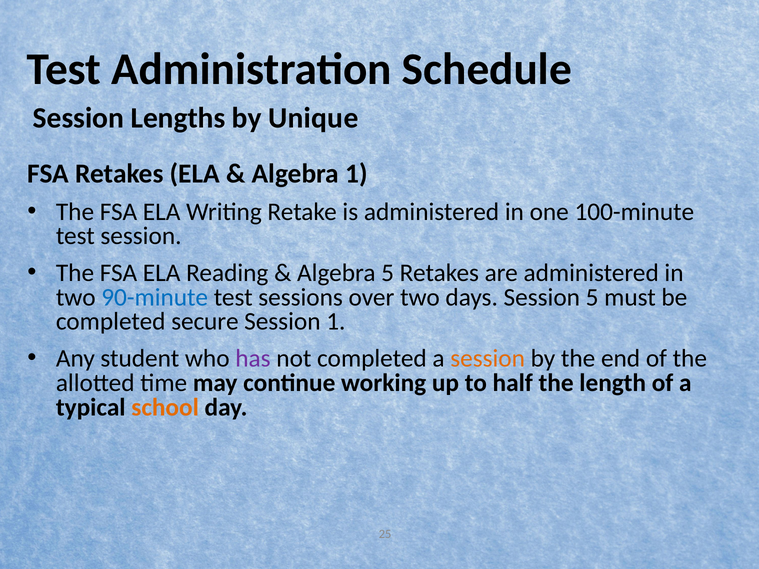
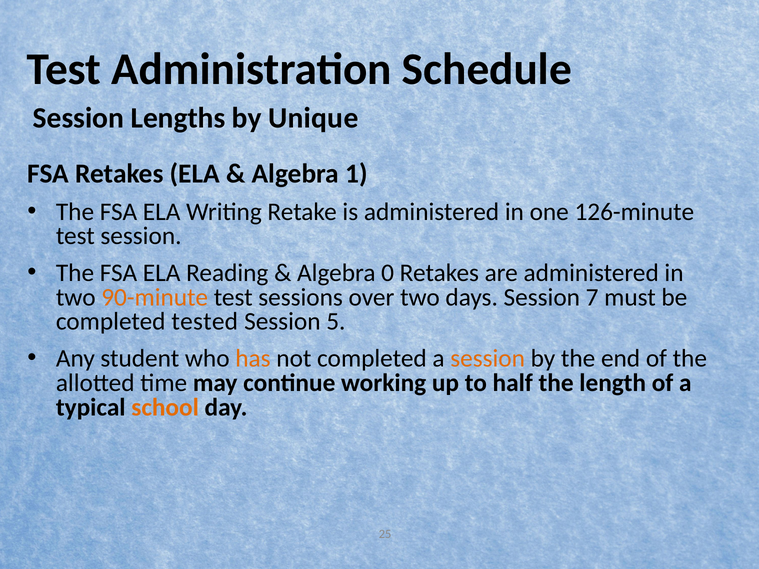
100-minute: 100-minute -> 126-minute (634, 212)
Algebra 5: 5 -> 0 (388, 273)
90-minute colour: blue -> orange (155, 297)
Session 5: 5 -> 7 (592, 297)
secure: secure -> tested (205, 322)
Session 1: 1 -> 5 (336, 322)
has colour: purple -> orange (253, 359)
